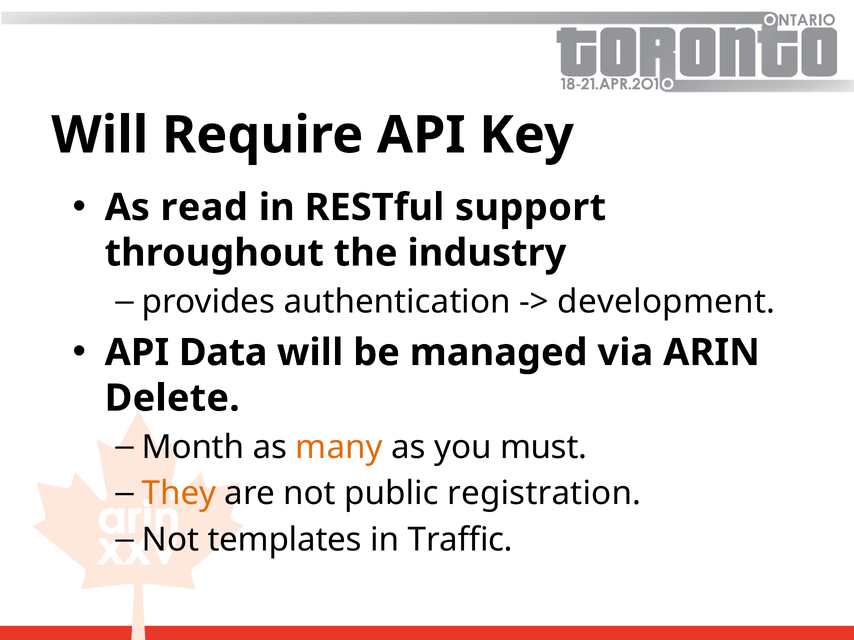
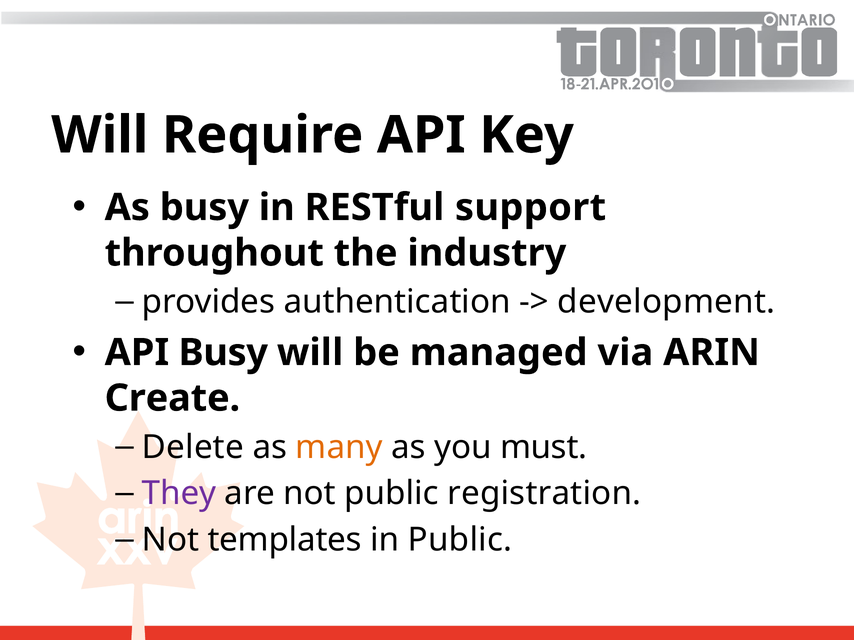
As read: read -> busy (204, 208)
API Data: Data -> Busy (223, 353)
Delete: Delete -> Create (172, 398)
Month: Month -> Delete (193, 447)
They colour: orange -> purple (179, 494)
in Traffic: Traffic -> Public (460, 540)
